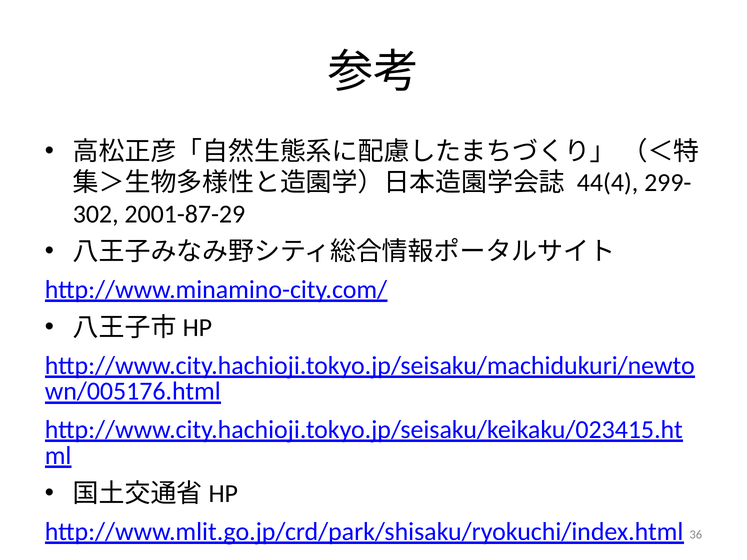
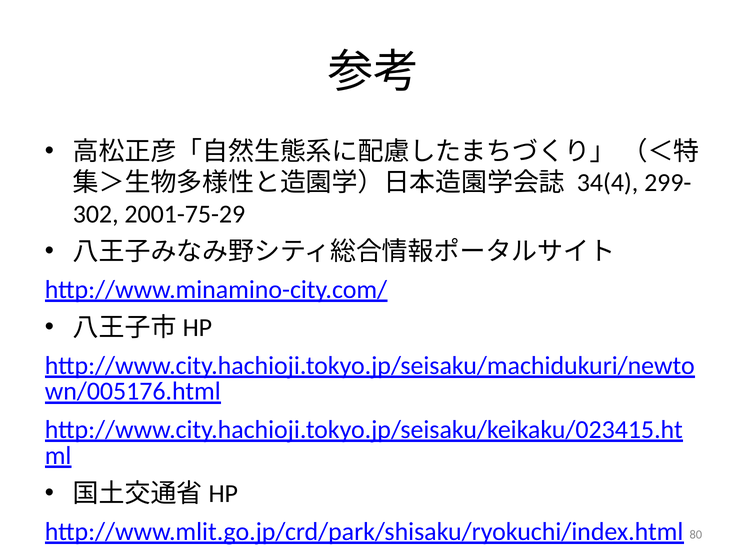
44(4: 44(4 -> 34(4 (608, 183)
2001-87-29: 2001-87-29 -> 2001-75-29 (185, 214)
36: 36 -> 80 (696, 535)
